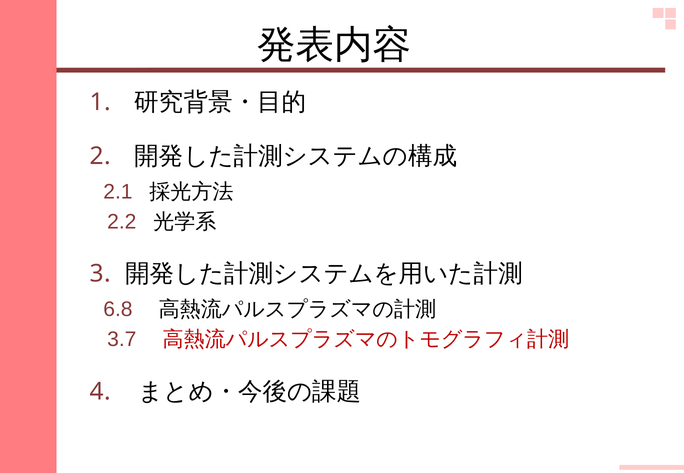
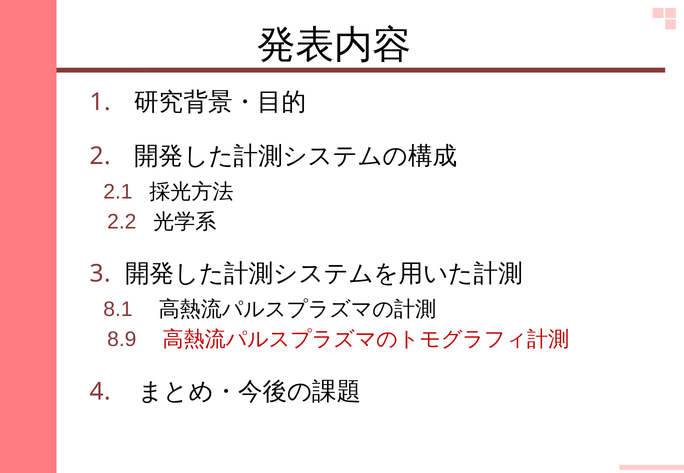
6.8: 6.8 -> 8.1 (118, 310)
3.7: 3.7 -> 8.9 (122, 340)
